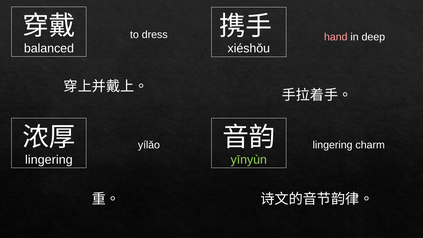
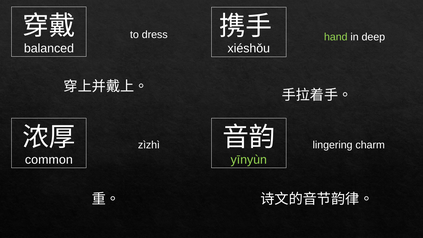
hand colour: pink -> light green (336, 37)
yílǎo: yílǎo -> zìzhì (149, 145)
lingering: lingering -> common (49, 160)
